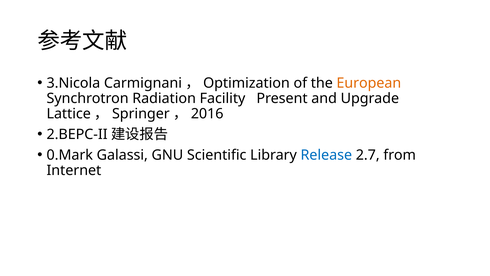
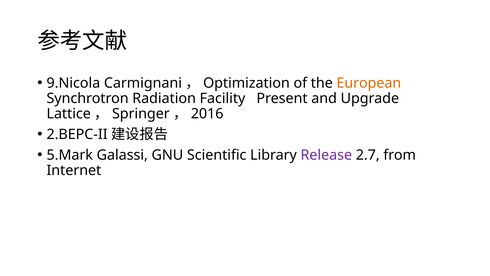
3.Nicola: 3.Nicola -> 9.Nicola (73, 83)
0.Mark: 0.Mark -> 5.Mark (70, 155)
Release colour: blue -> purple (326, 155)
